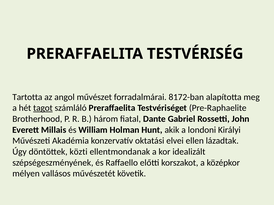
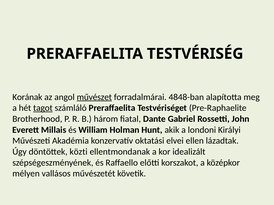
Tartotta: Tartotta -> Korának (27, 97)
művészet underline: none -> present (94, 97)
8172-ban: 8172-ban -> 4848-ban (186, 97)
